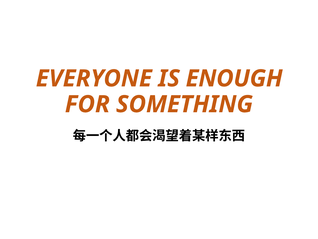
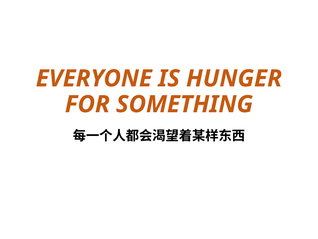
ENOUGH: ENOUGH -> HUNGER (234, 78)
